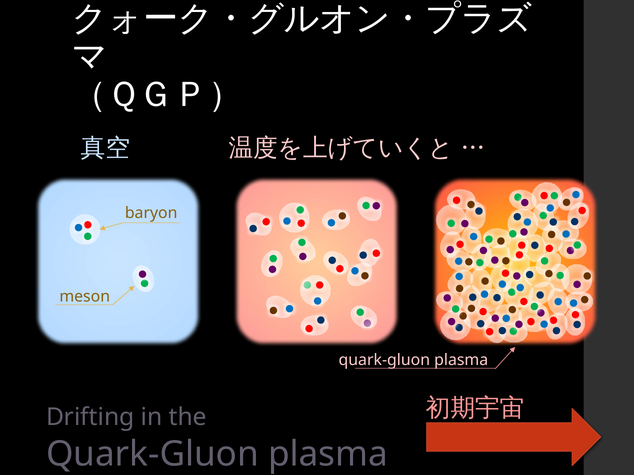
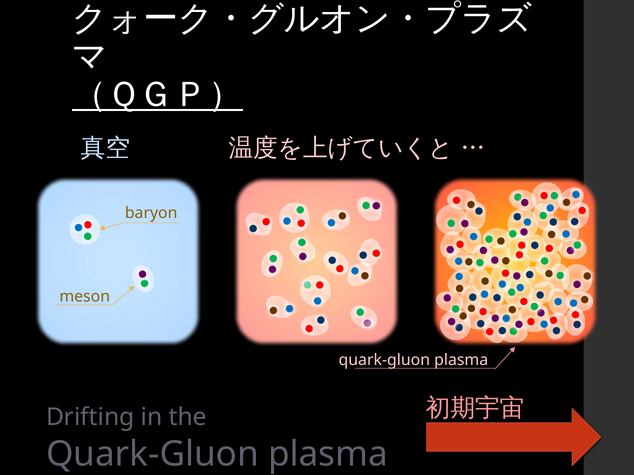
（ＱＧＰ） underline: none -> present (158, 95)
